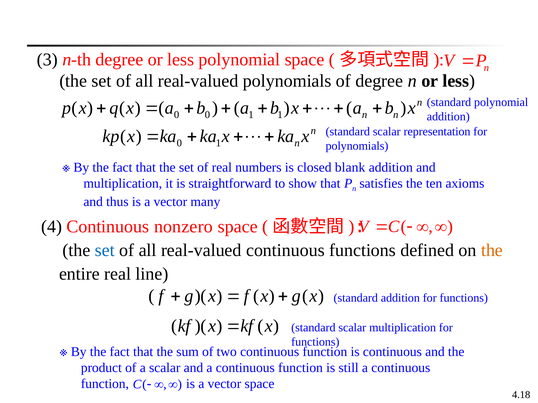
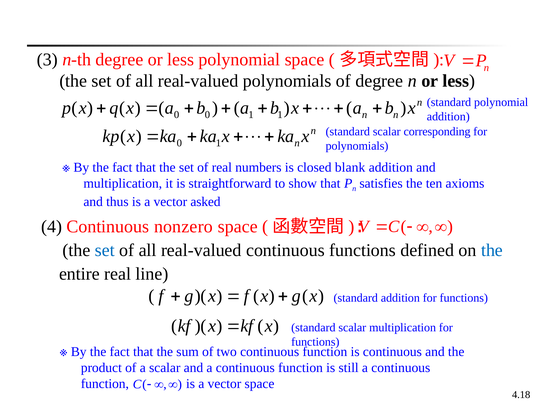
representation: representation -> corresponding (437, 132)
many: many -> asked (205, 202)
the colour: orange -> blue (492, 251)
